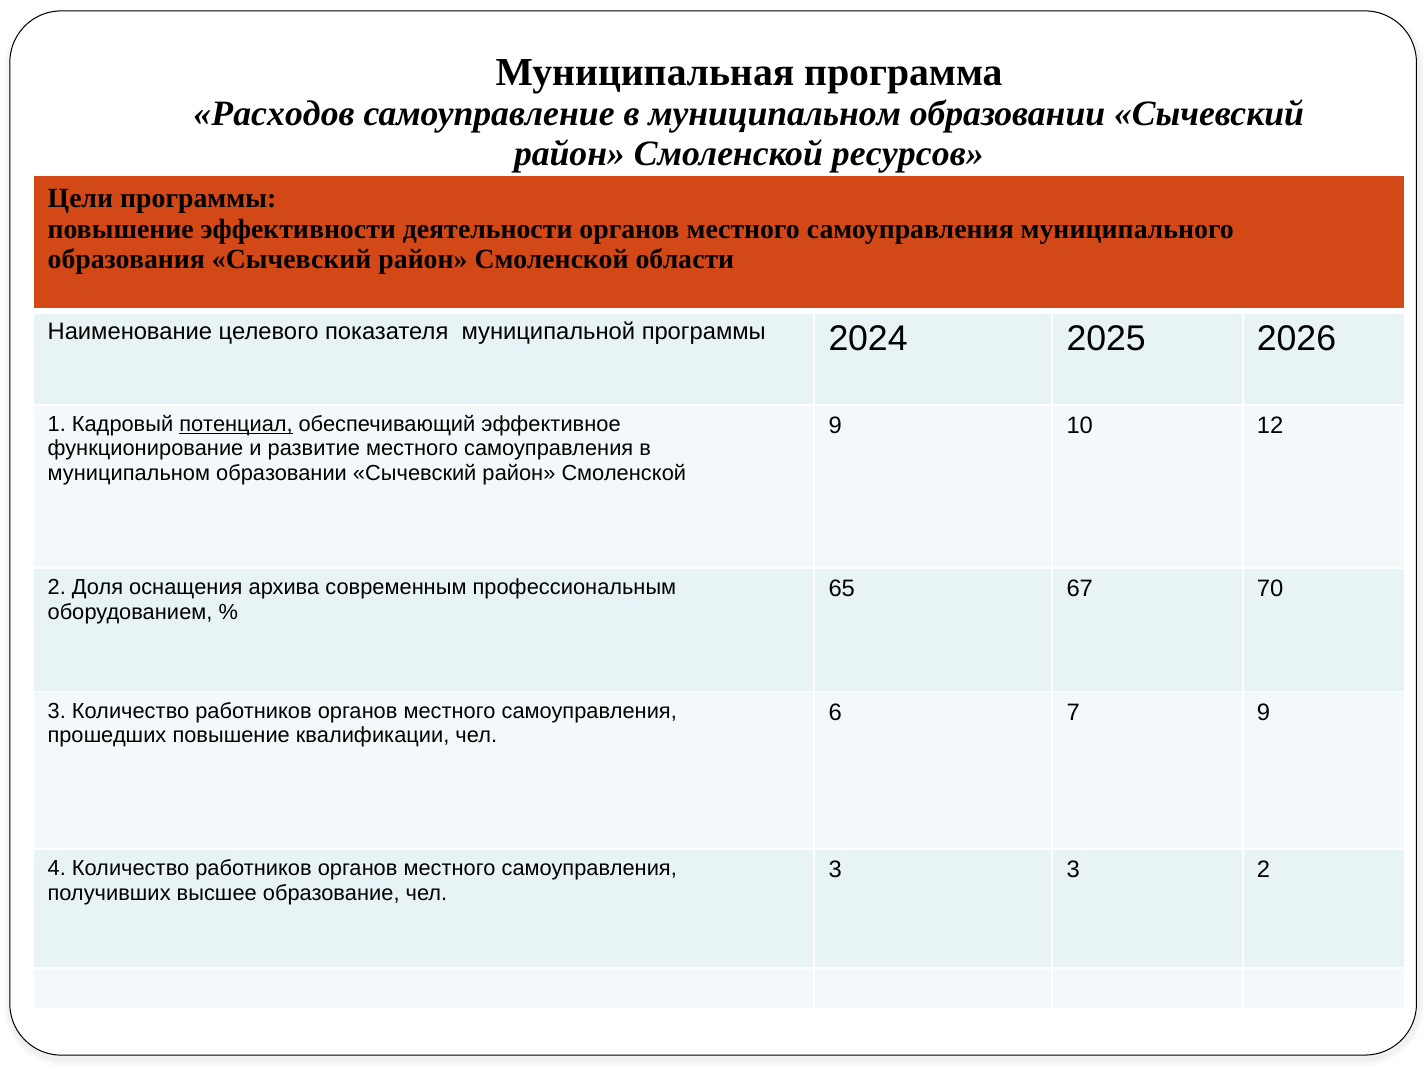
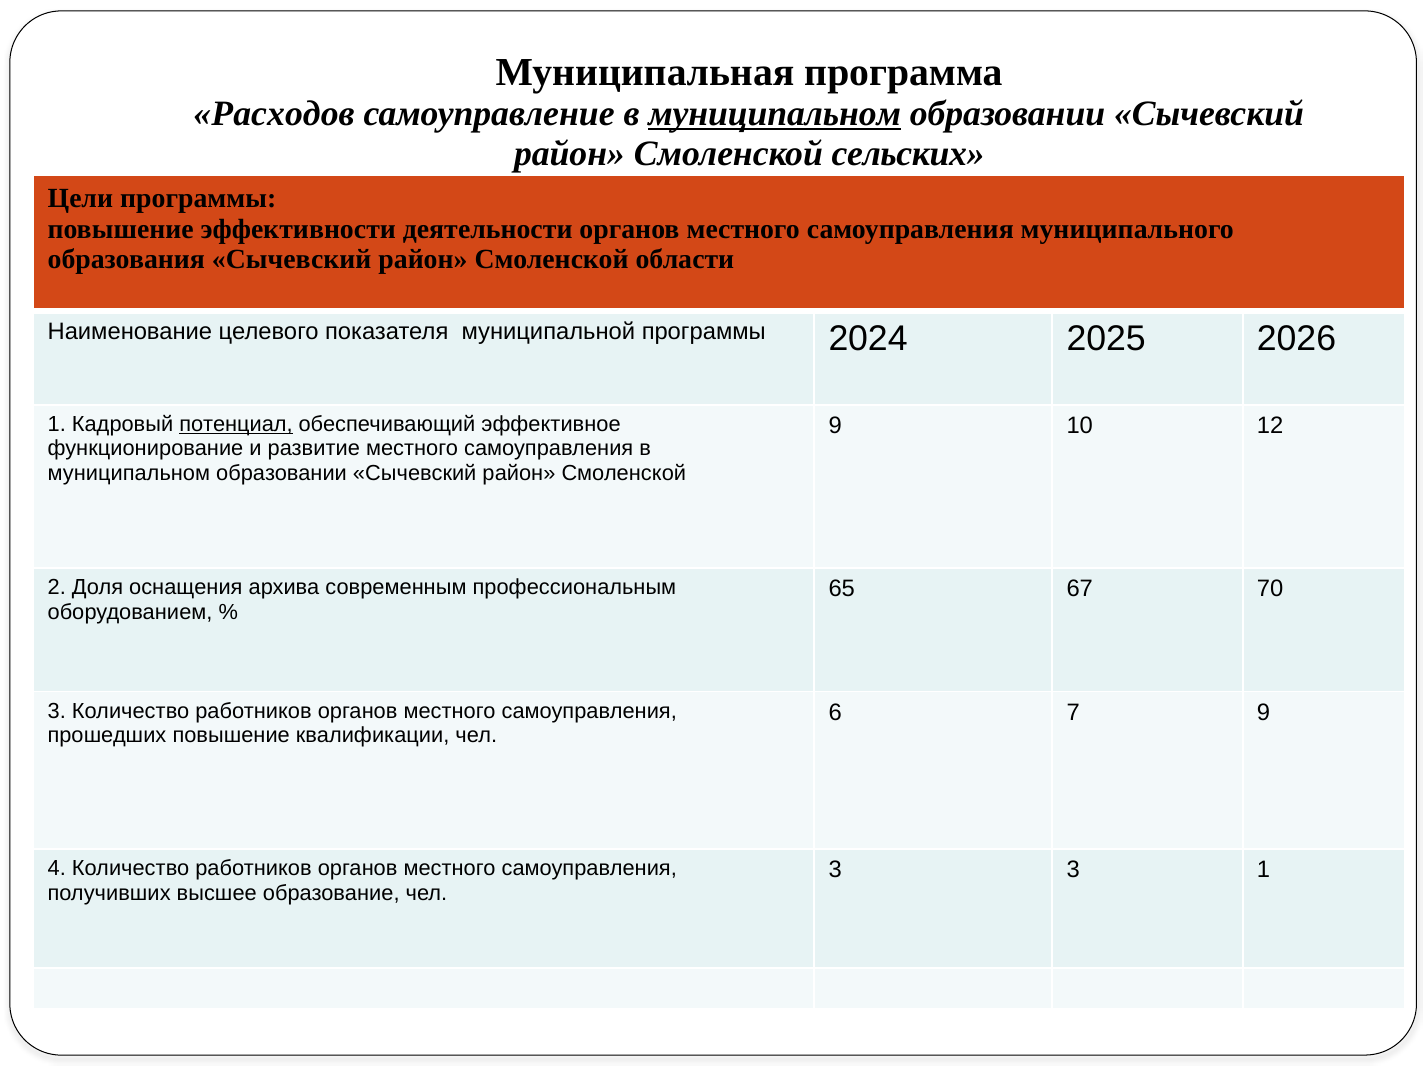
муниципальном underline: none -> present (775, 114)
ресурсов: ресурсов -> сельских (908, 154)
3 2: 2 -> 1 (1264, 870)
